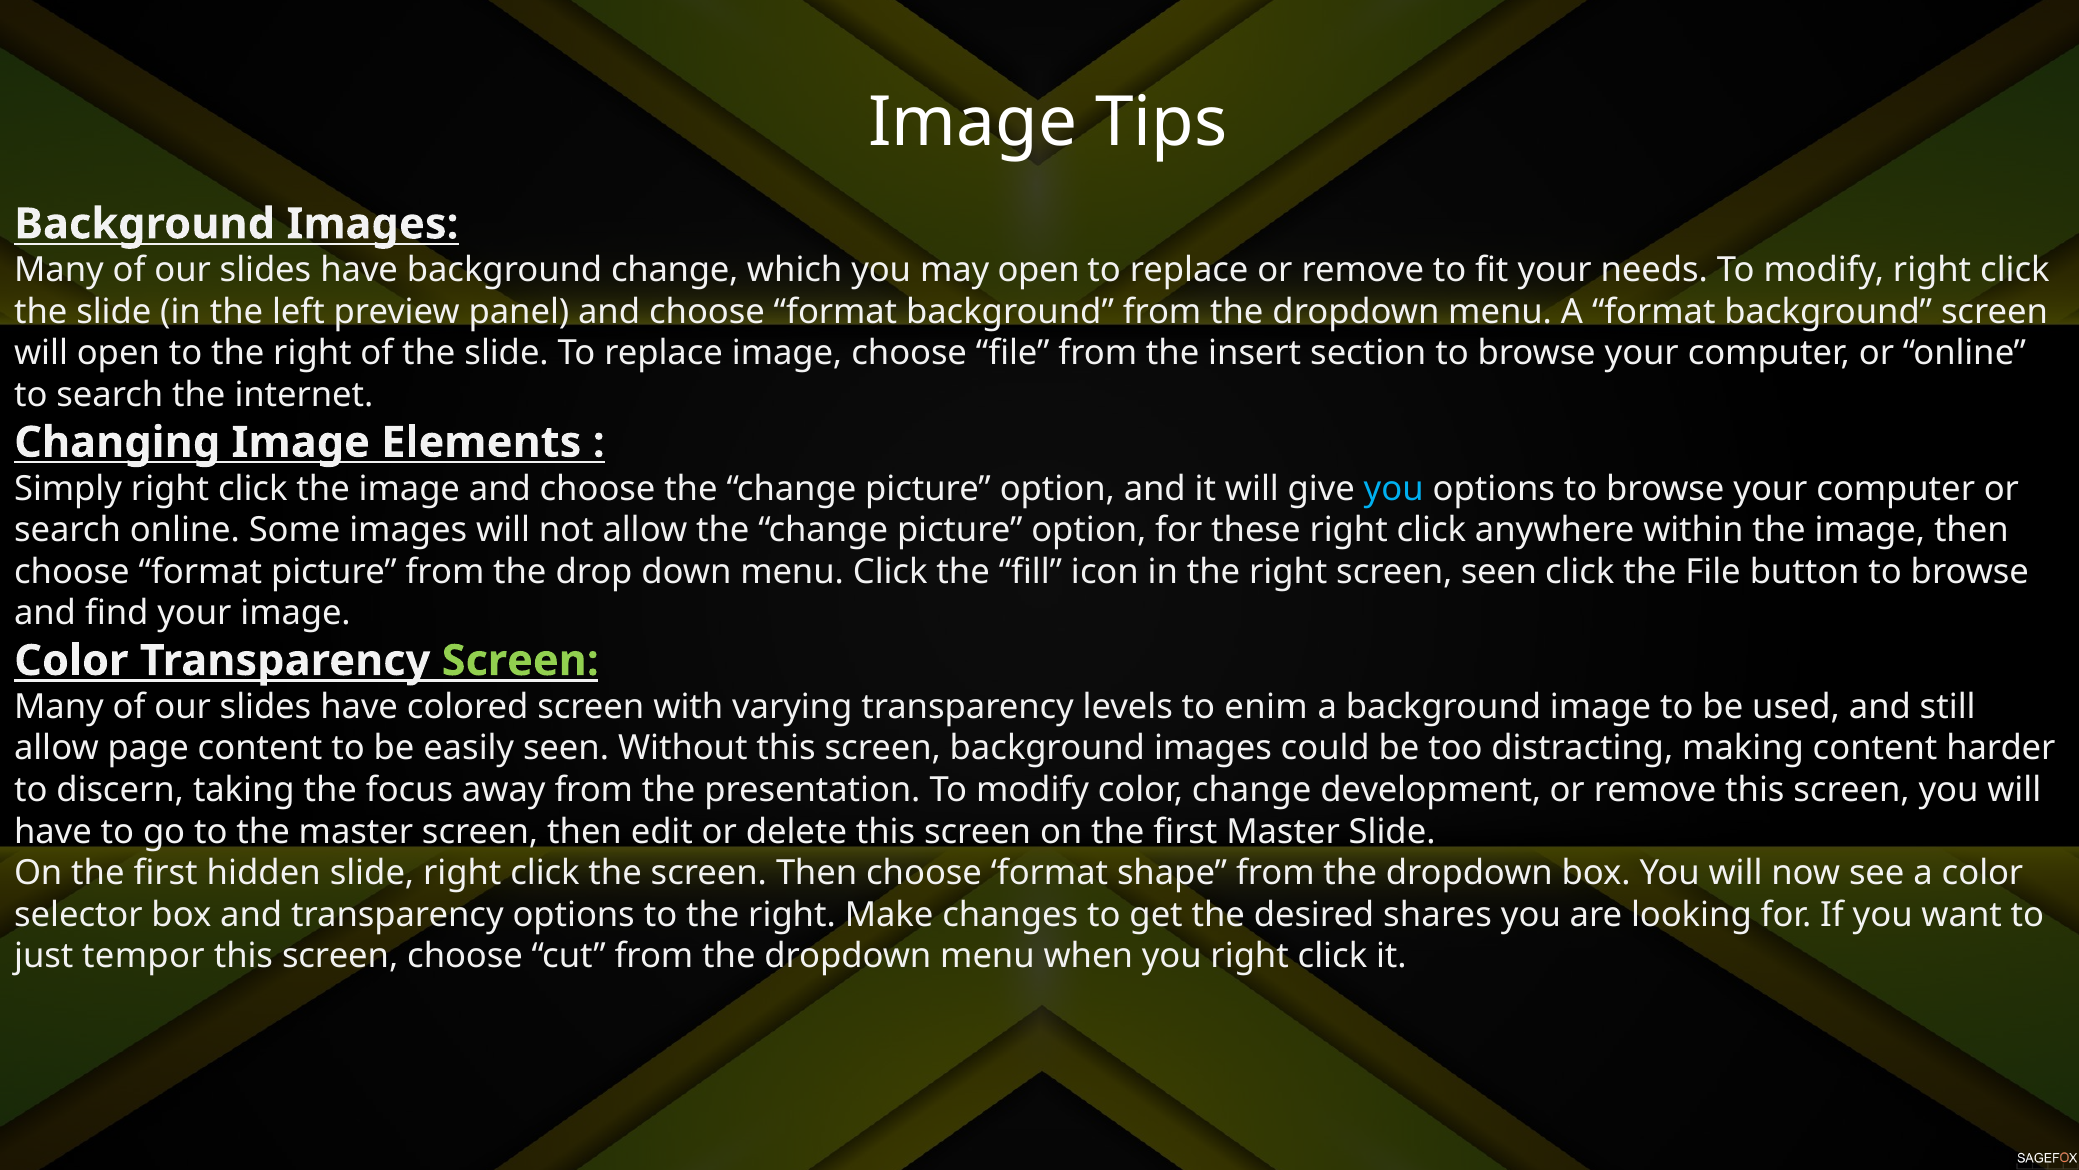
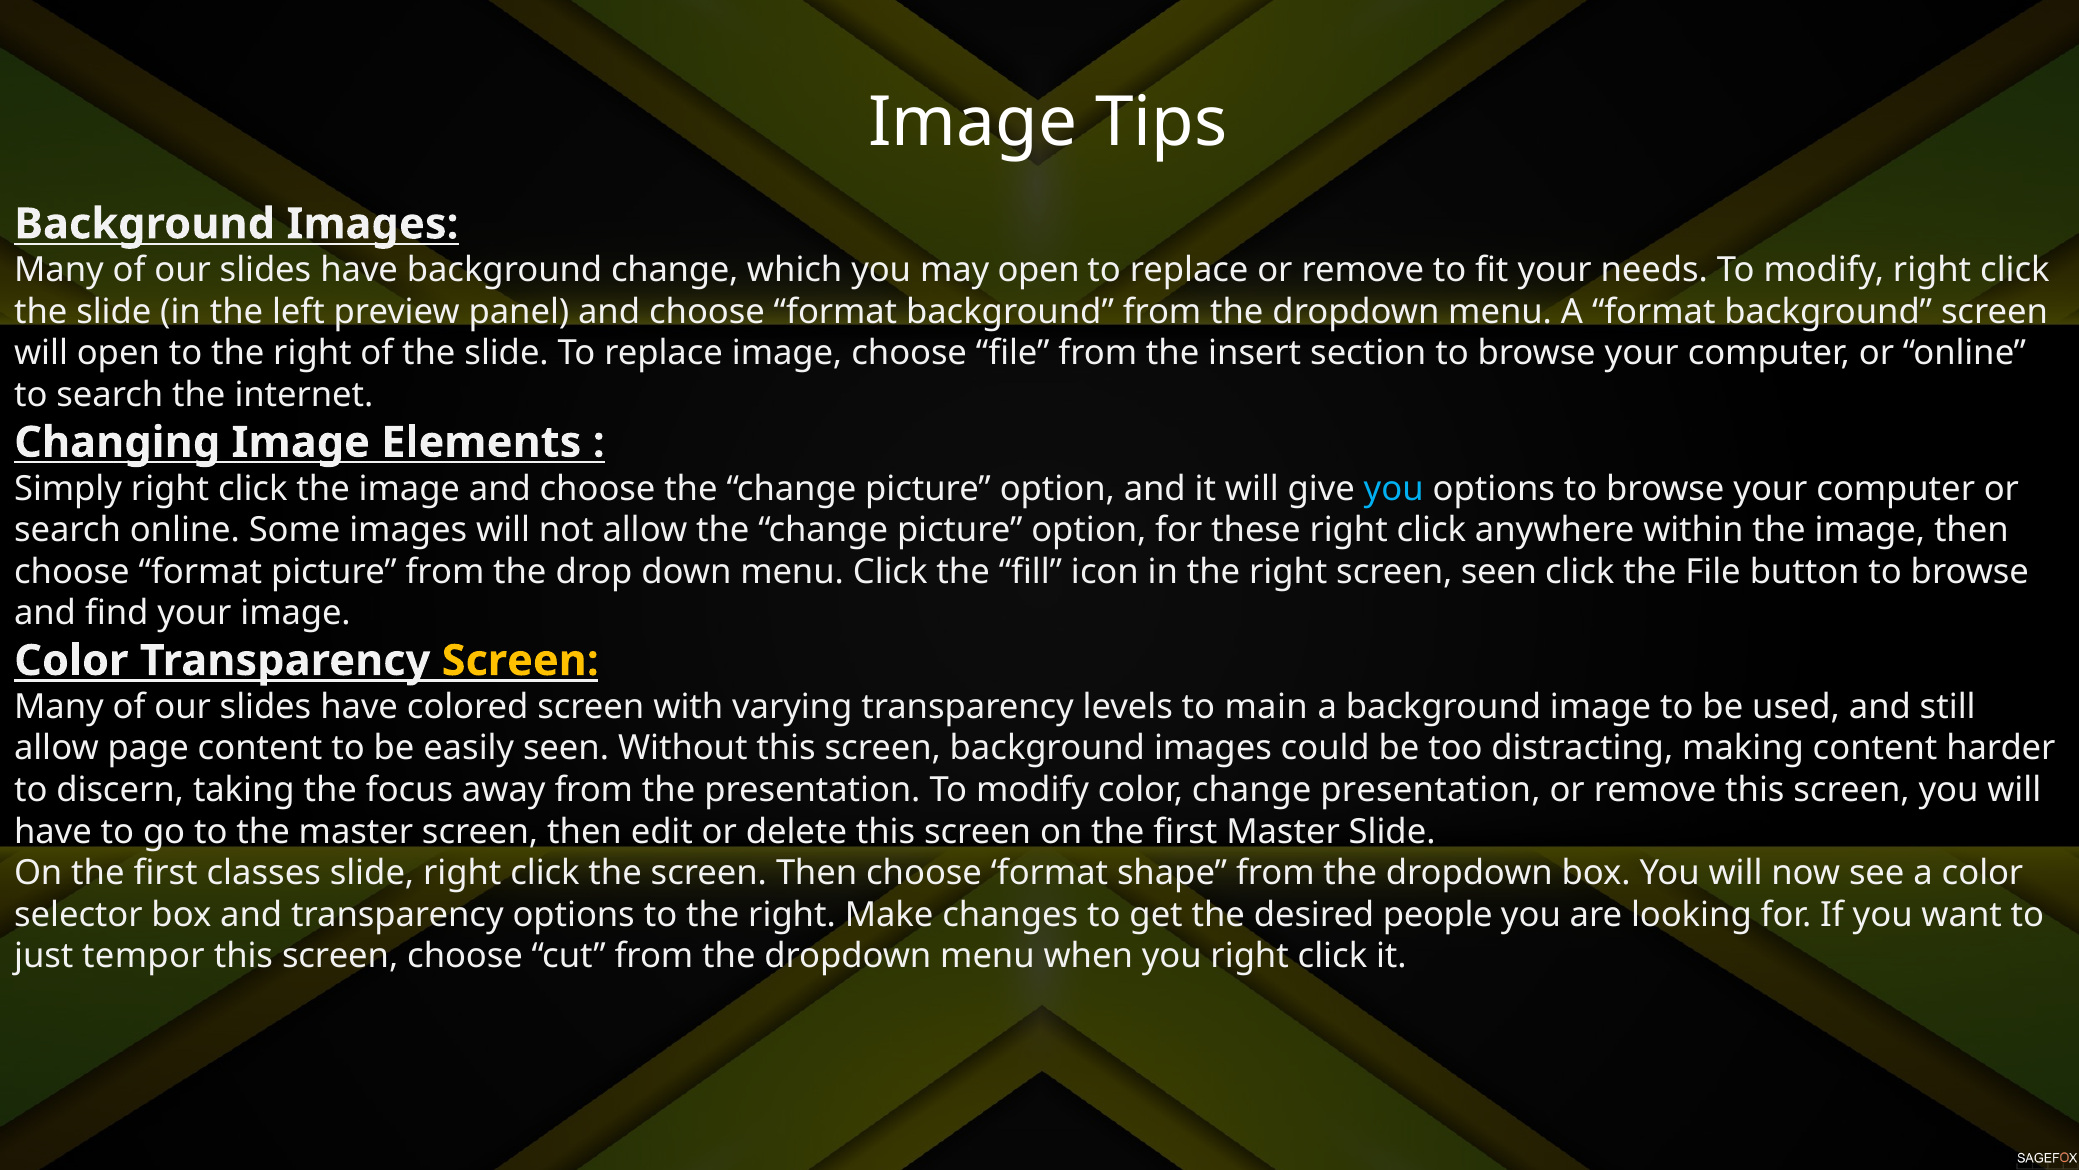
Screen colour: light green -> yellow (520, 660)
enim: enim -> main (1266, 707)
change development: development -> presentation (1430, 790)
hidden: hidden -> classes (264, 873)
shares: shares -> people (1438, 914)
